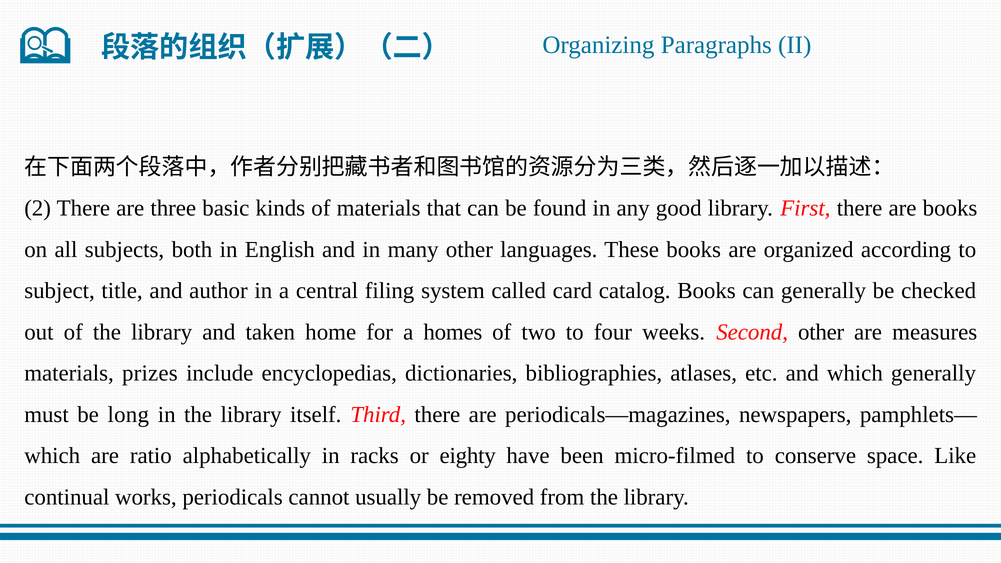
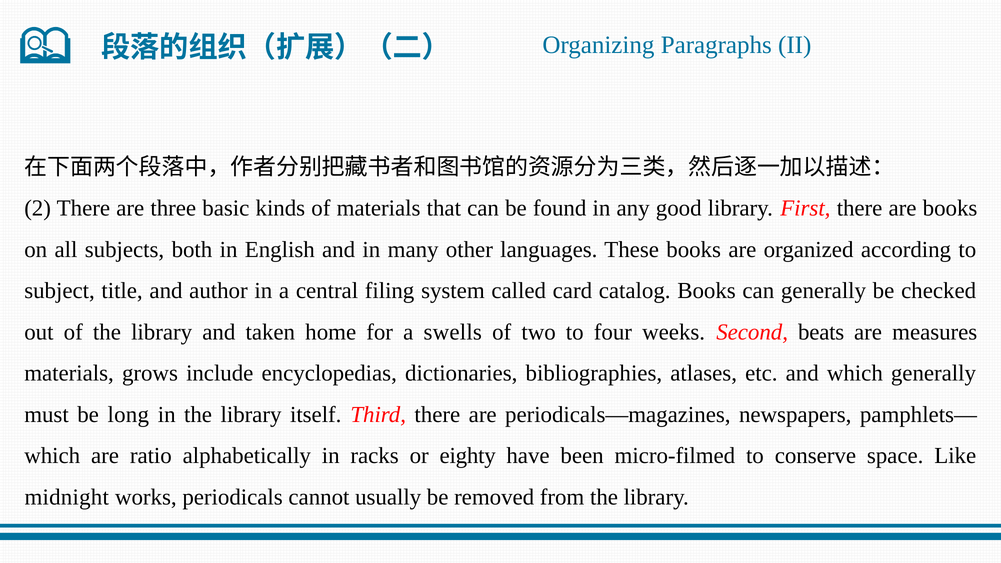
homes: homes -> swells (453, 332)
Second other: other -> beats (821, 332)
prizes: prizes -> grows (150, 373)
continual: continual -> midnight (67, 497)
